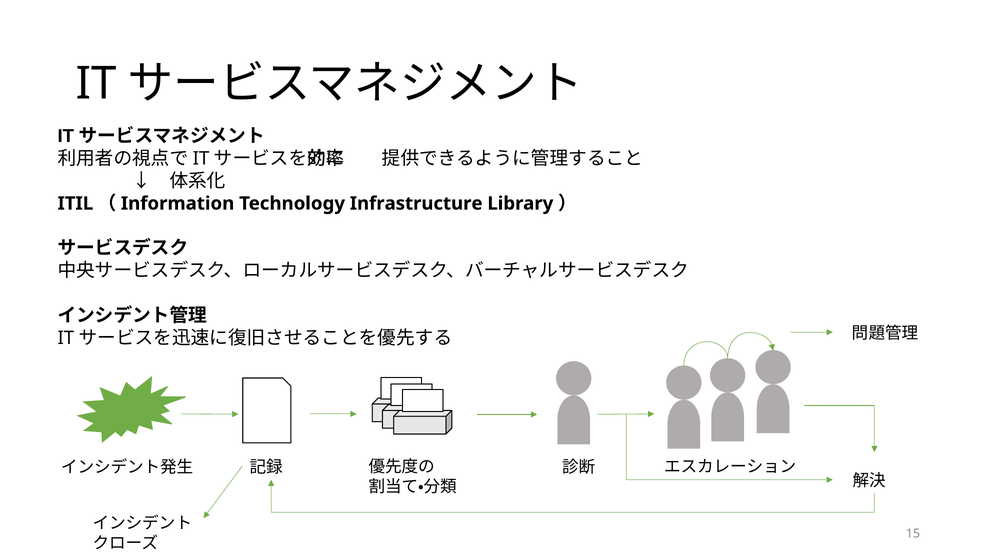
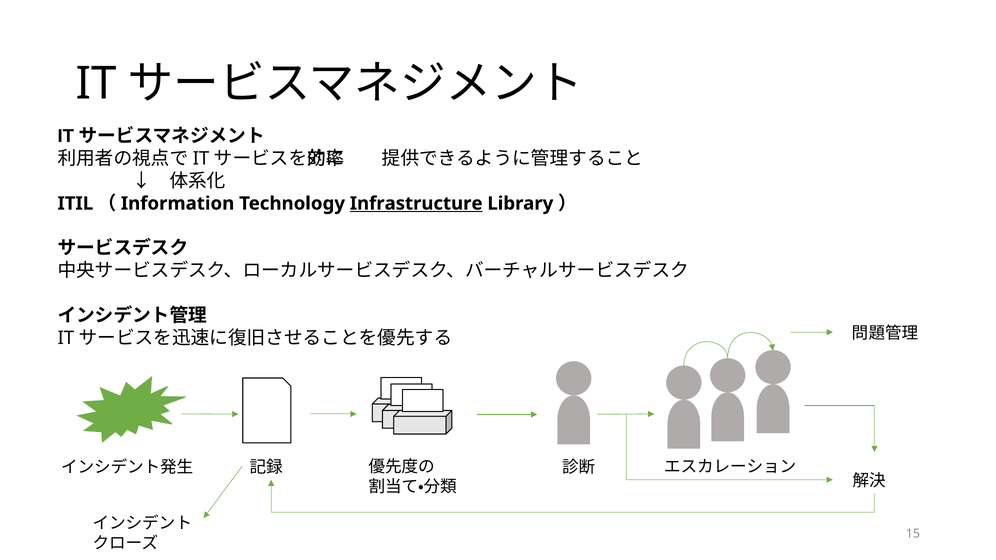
Infrastructure underline: none -> present (416, 204)
